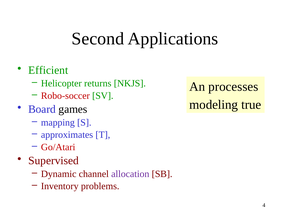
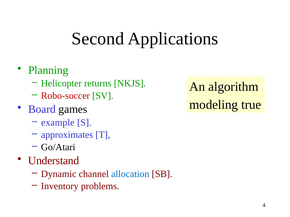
Efficient: Efficient -> Planning (48, 70)
processes: processes -> algorithm (233, 87)
mapping: mapping -> example (58, 123)
Go/Atari colour: red -> black (58, 147)
Supervised: Supervised -> Understand (54, 161)
allocation colour: purple -> blue (130, 174)
